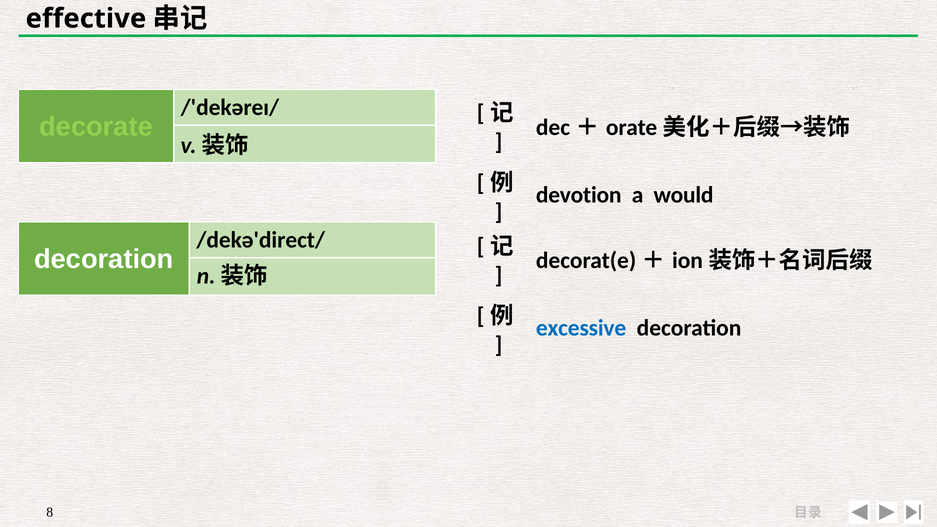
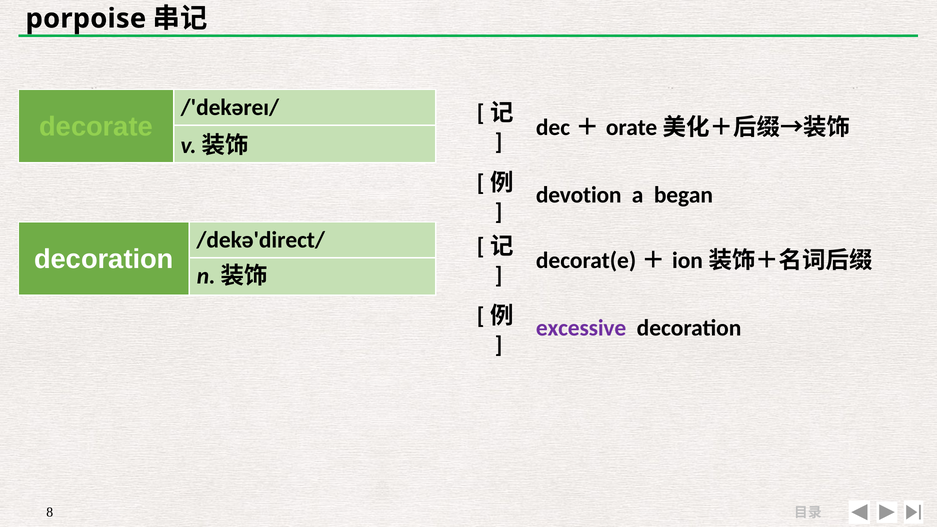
effective: effective -> porpoise (86, 19)
would: would -> began (683, 195)
excessive colour: blue -> purple (581, 328)
